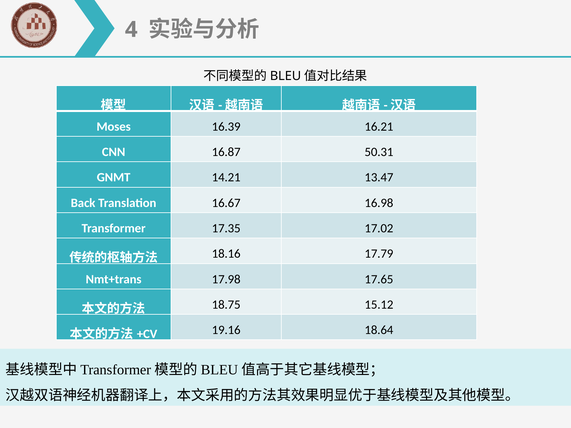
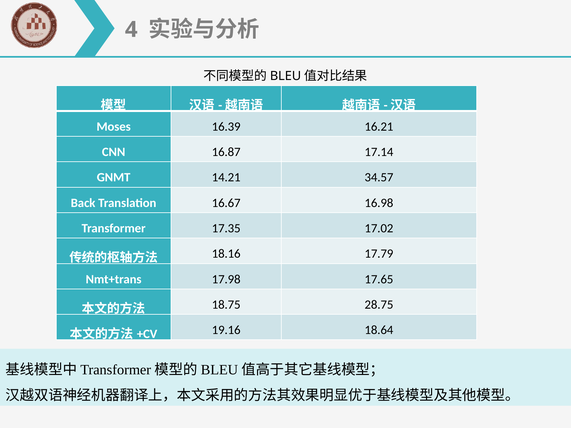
50.31: 50.31 -> 17.14 (379, 152)
13.47: 13.47 -> 34.57 (379, 178)
15.12: 15.12 -> 28.75 (379, 305)
